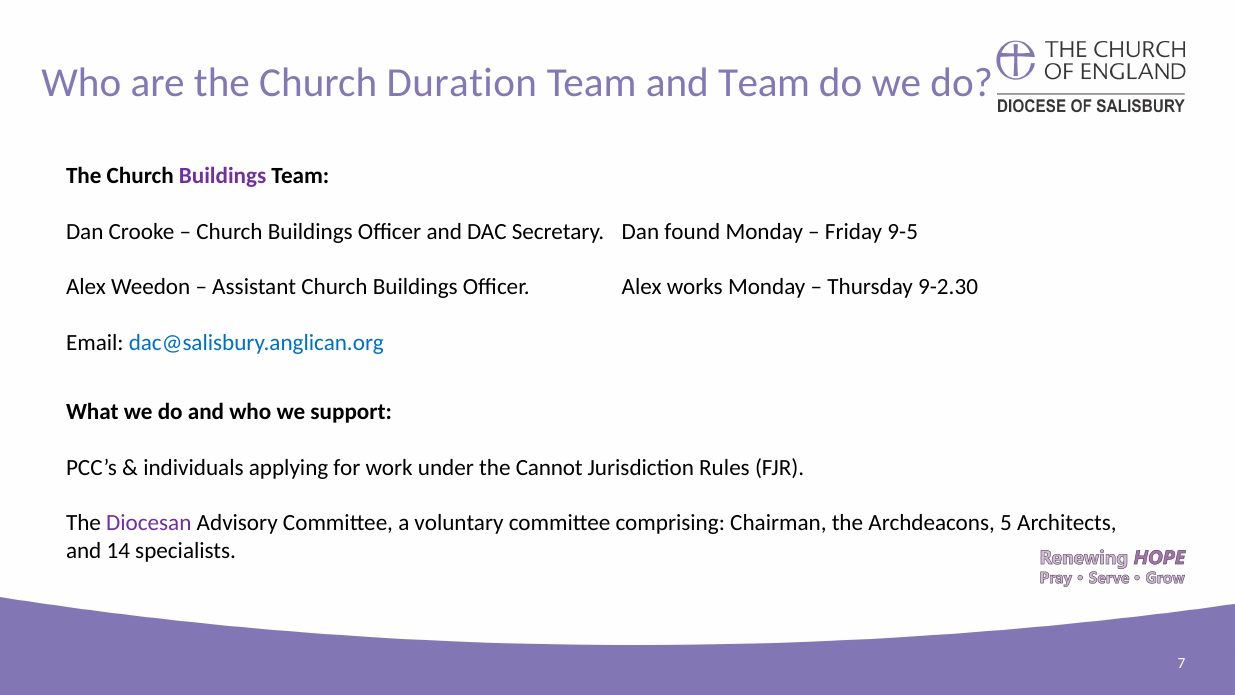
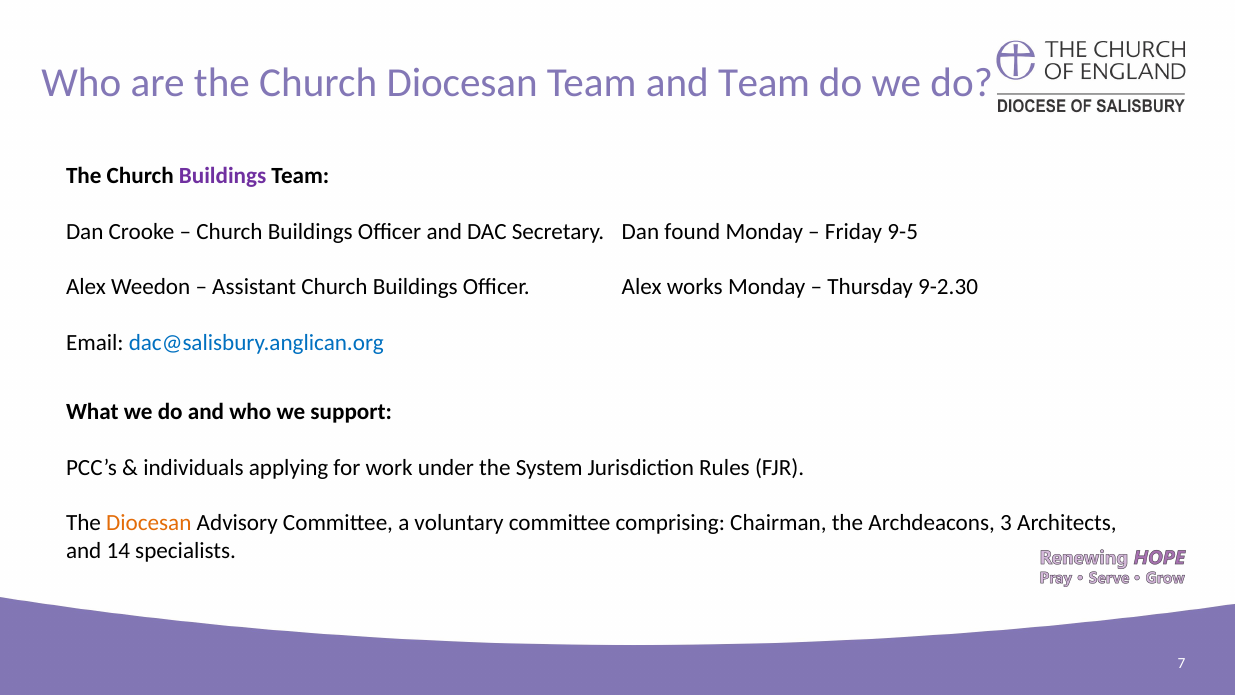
Church Duration: Duration -> Diocesan (462, 83)
Cannot: Cannot -> System (549, 467)
Diocesan colour: purple -> orange (149, 523)
5: 5 -> 3 (1006, 523)
